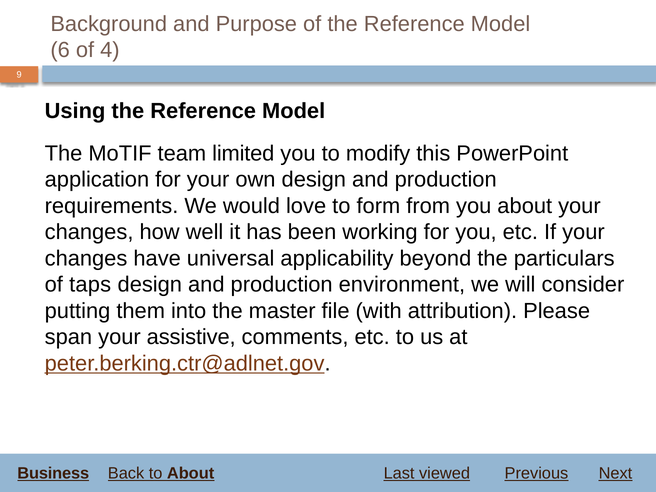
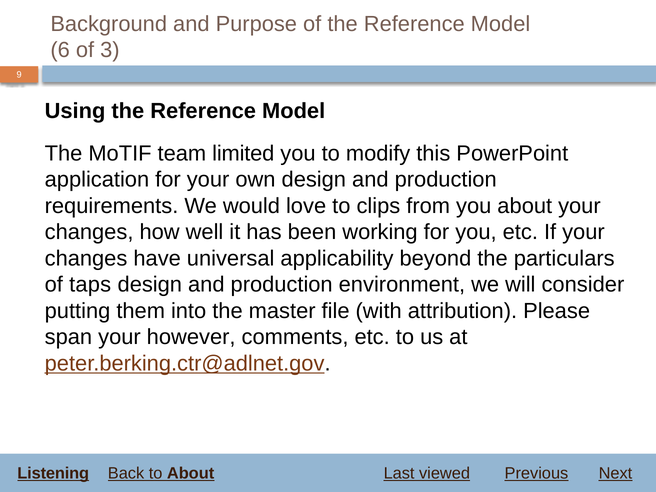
4: 4 -> 3 (110, 50)
form: form -> clips (378, 206)
assistive: assistive -> however (191, 337)
Business: Business -> Listening (53, 473)
